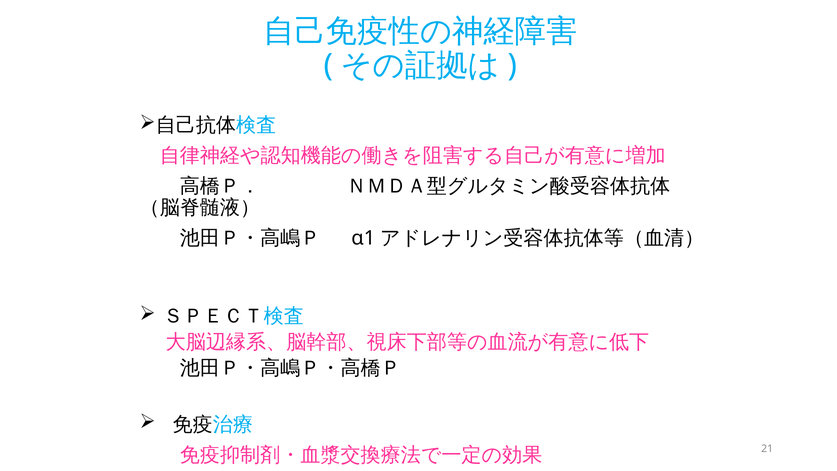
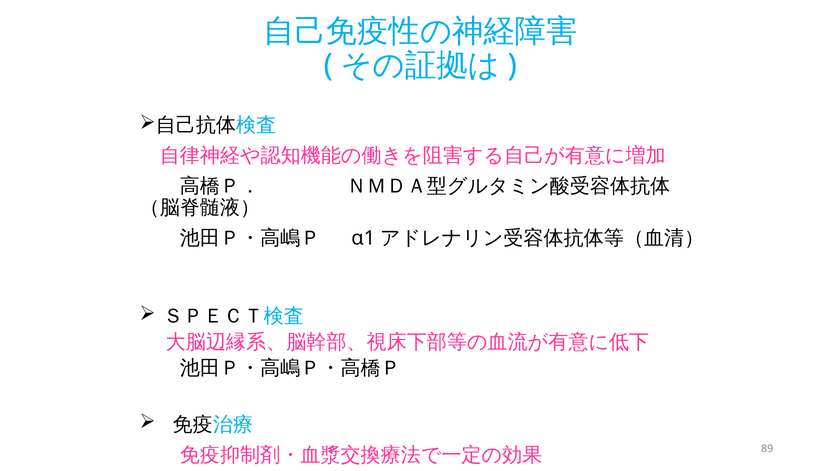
21: 21 -> 89 (767, 449)
